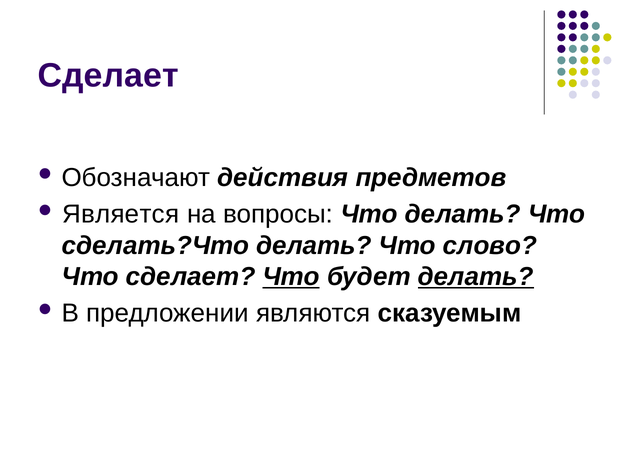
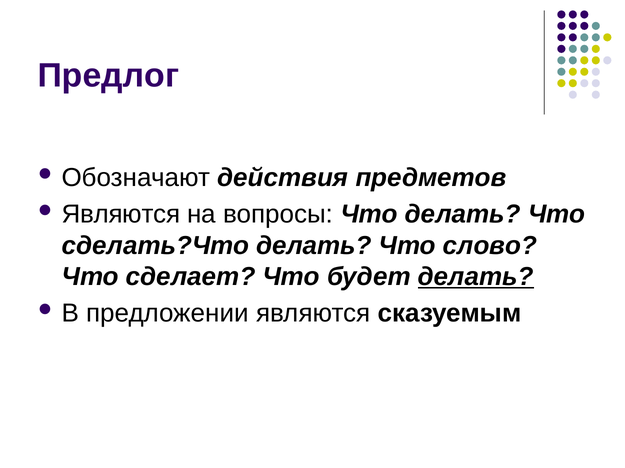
Сделает: Сделает -> Предлог (108, 76)
Является: Является -> Являются (121, 215)
Что underline: present -> none (291, 277)
